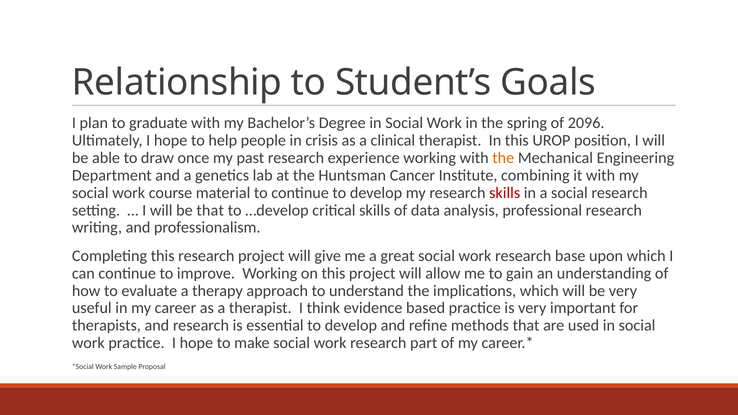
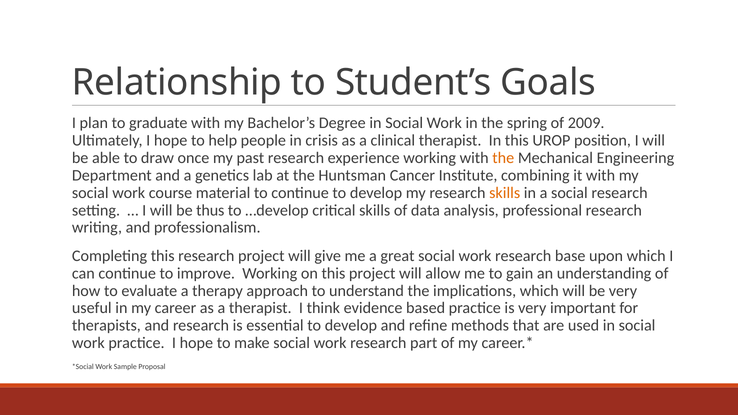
2096: 2096 -> 2009 (586, 123)
skills colour: red -> orange (505, 193)
be that: that -> thus (210, 210)
